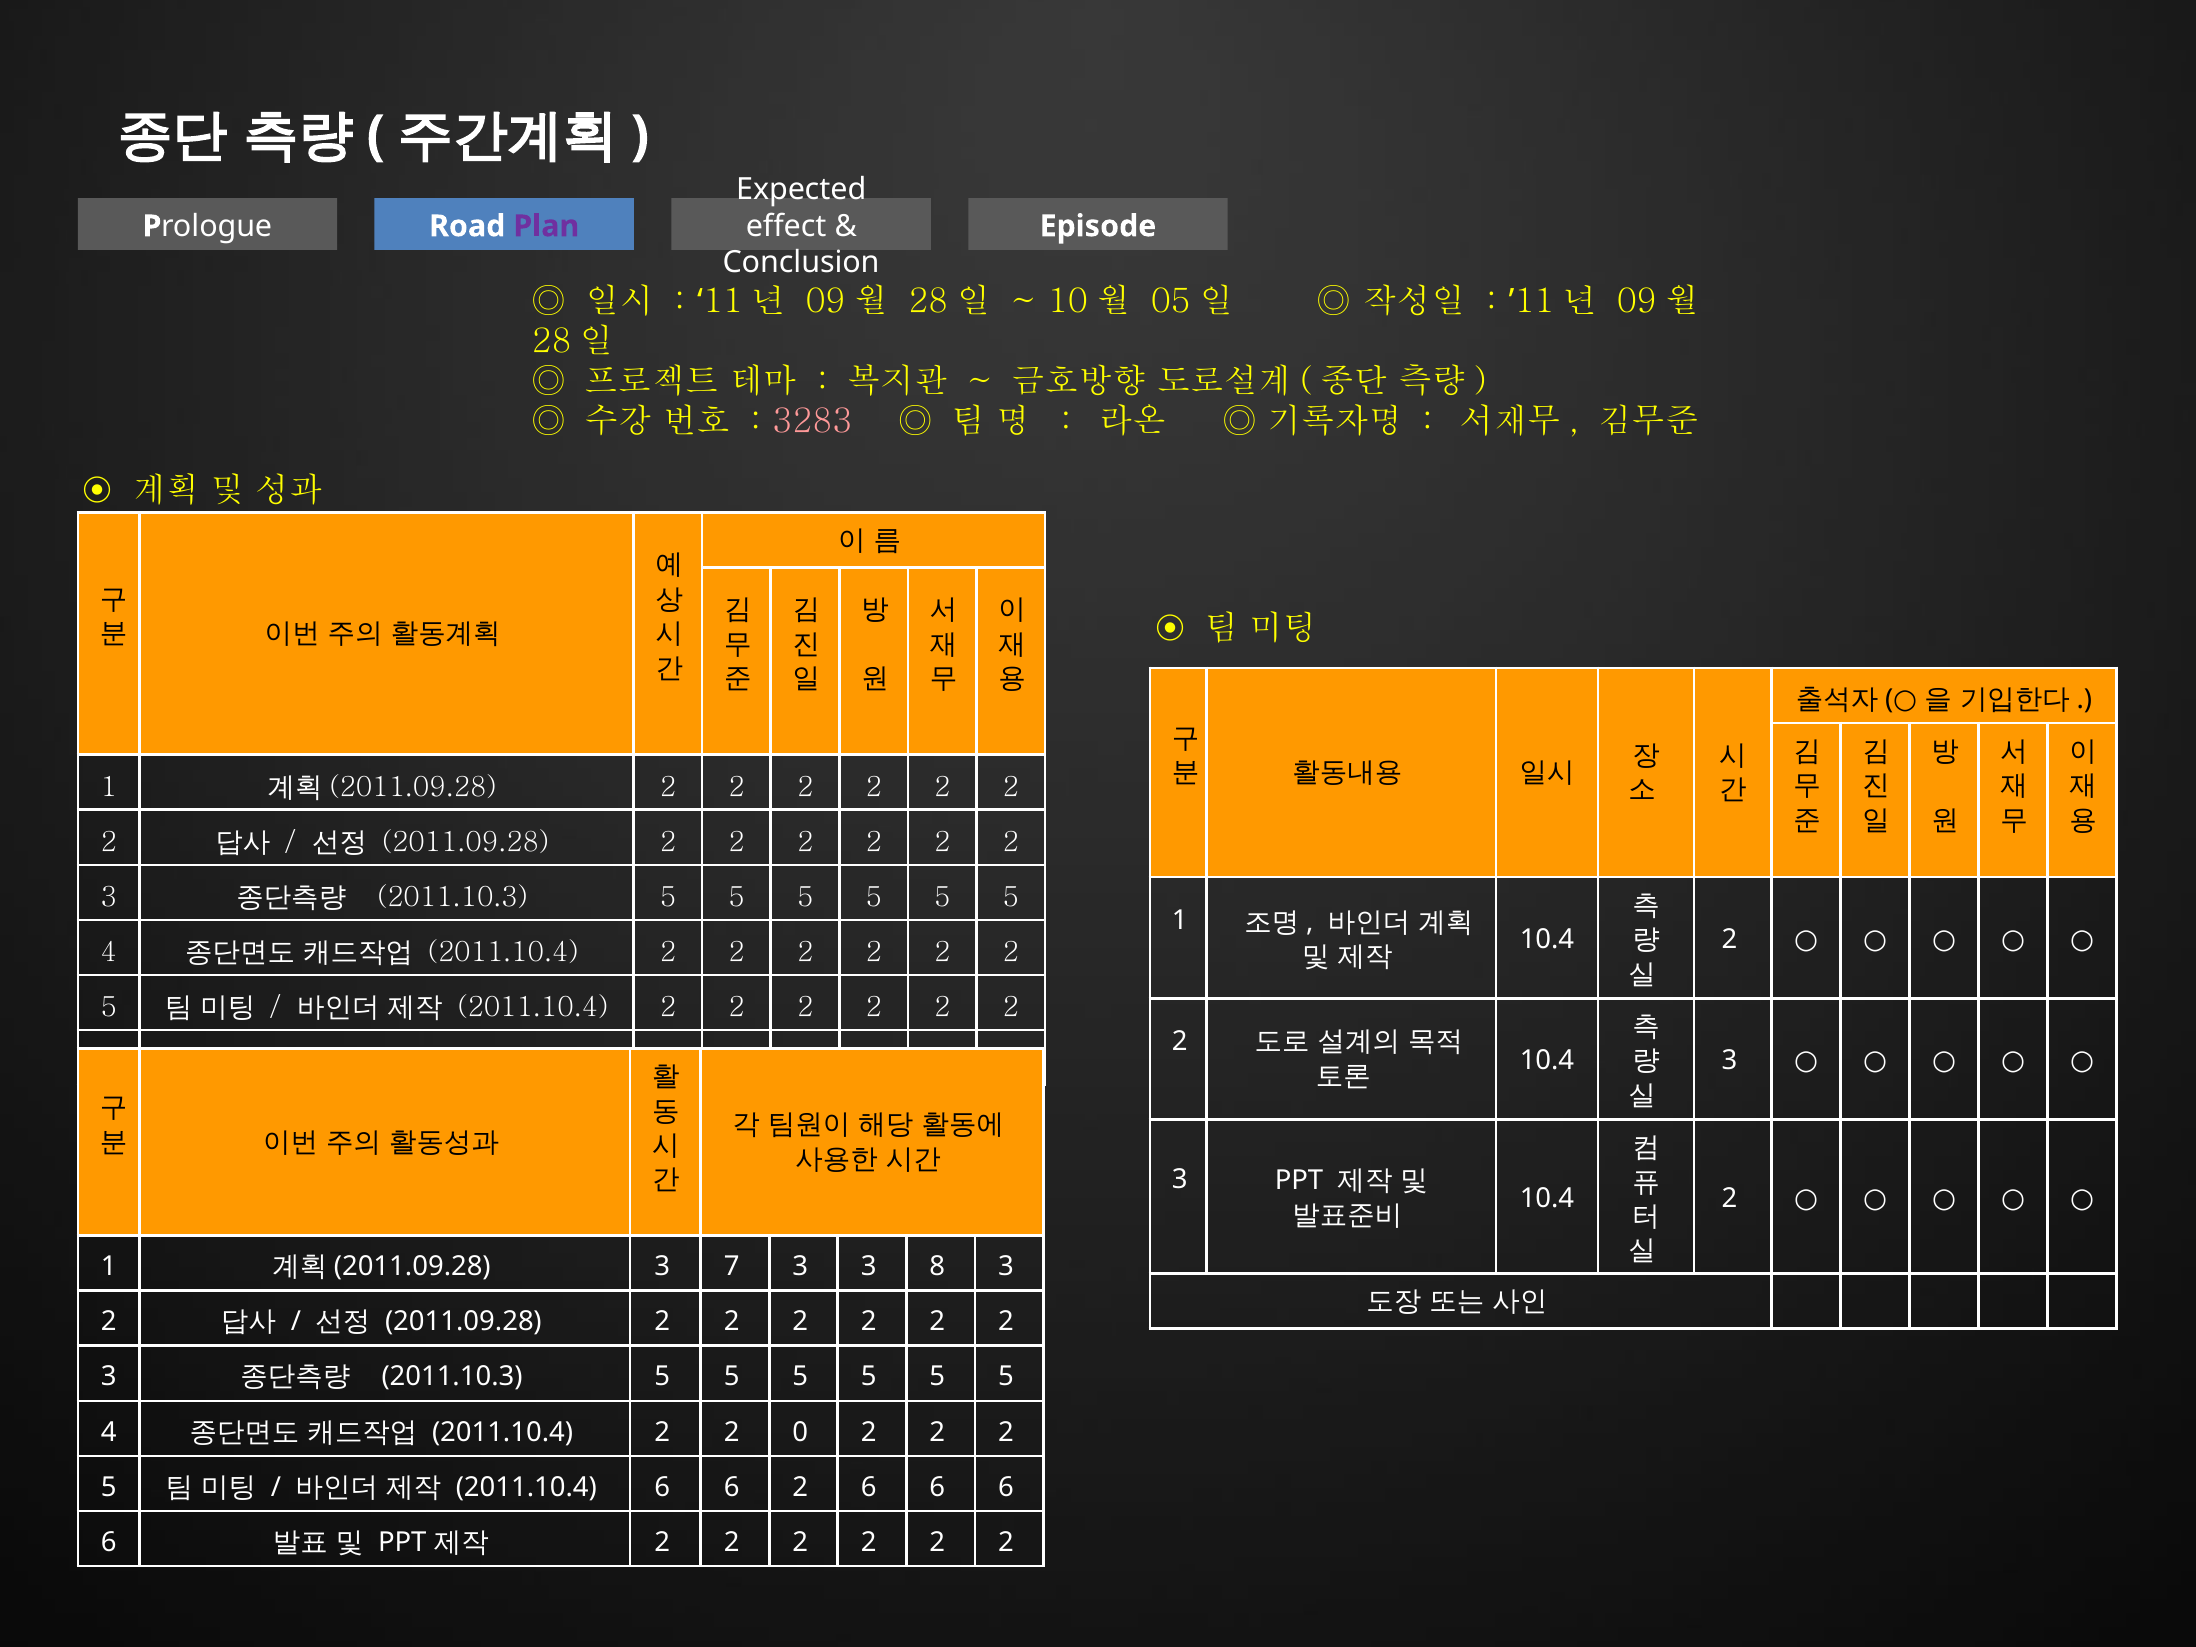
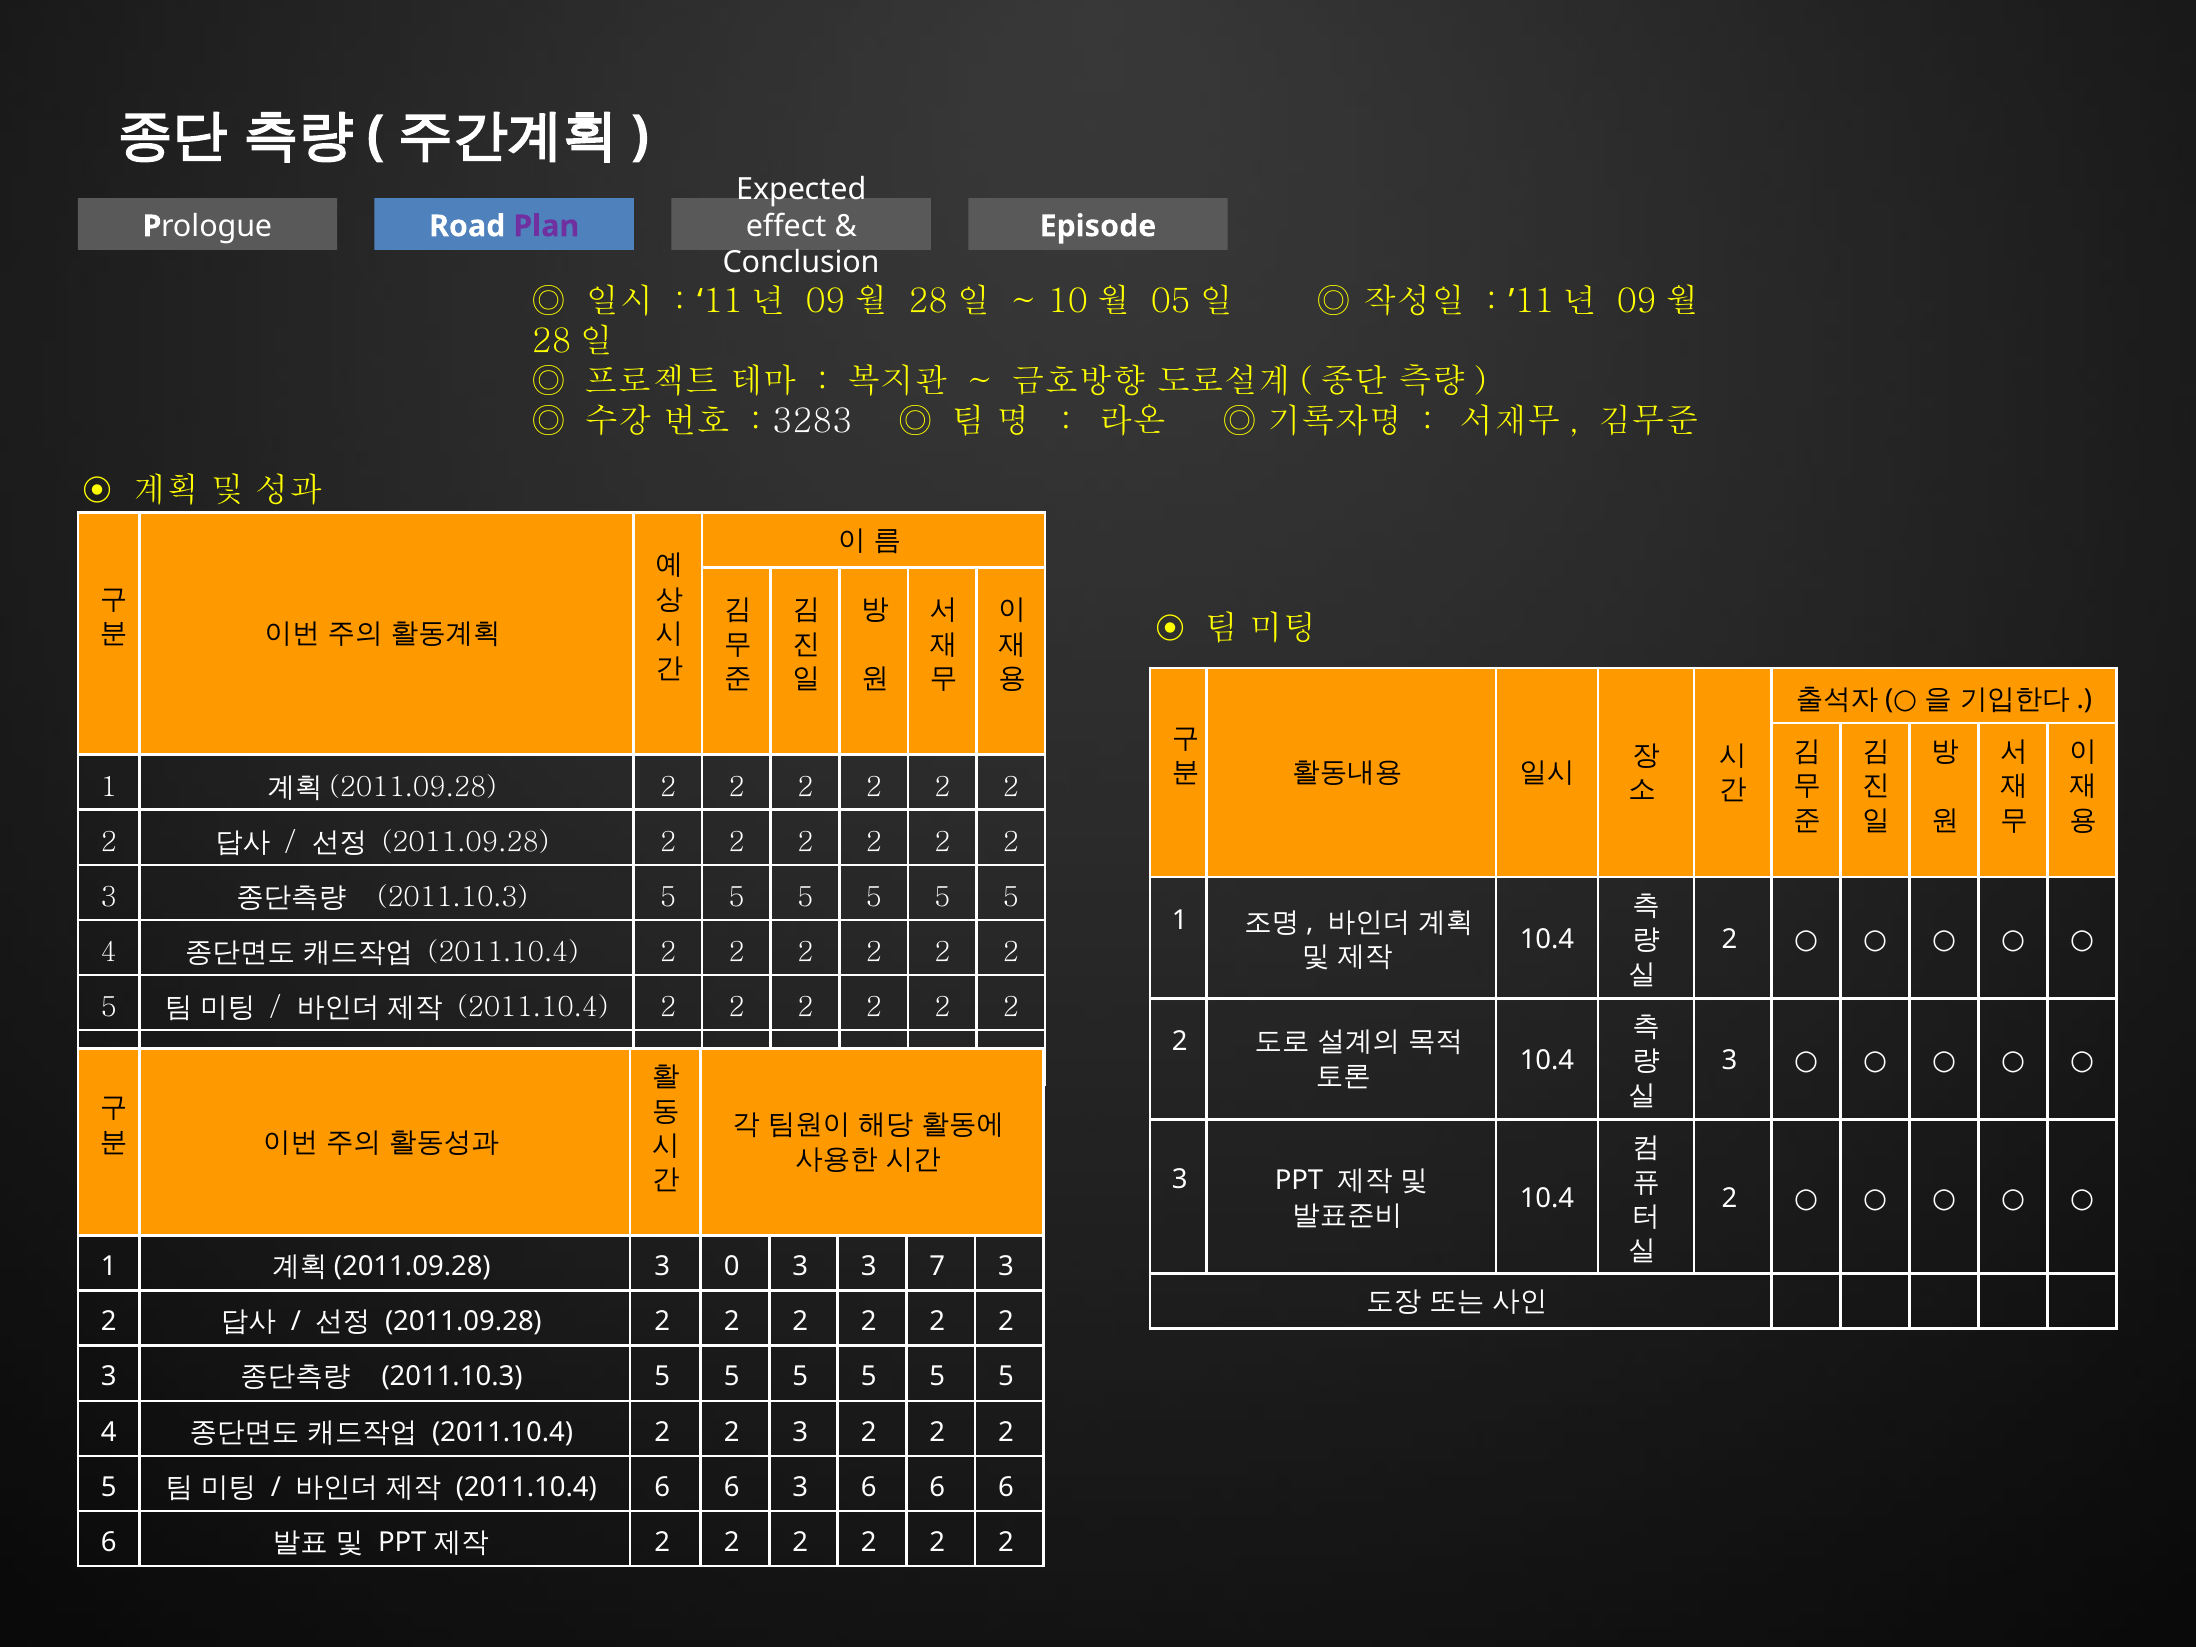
3283 colour: pink -> white (812, 422)
7: 7 -> 0 (732, 1267)
8: 8 -> 7 (937, 1267)
2011.10.4 2 2 0: 0 -> 3 (800, 1432)
6 2: 2 -> 3 (800, 1487)
